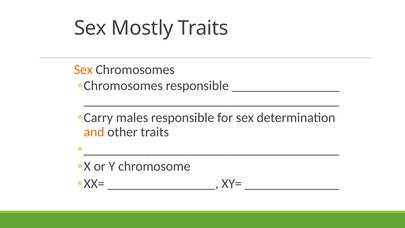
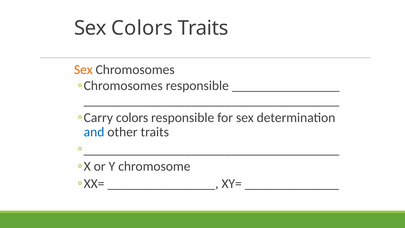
Sex Mostly: Mostly -> Colors (142, 28)
males: males -> colors (132, 117)
and colour: orange -> blue (94, 132)
